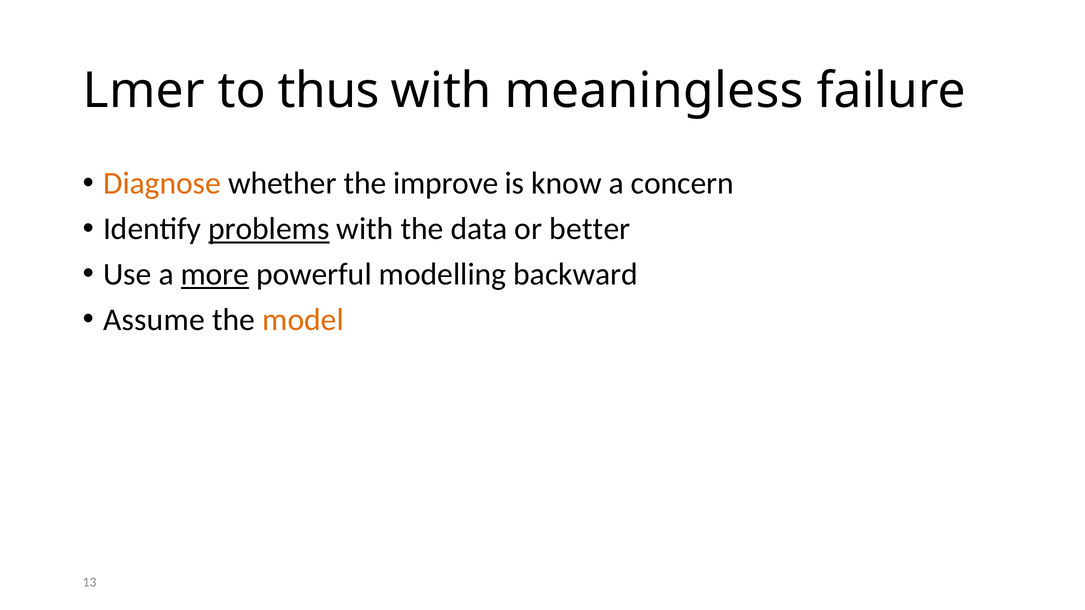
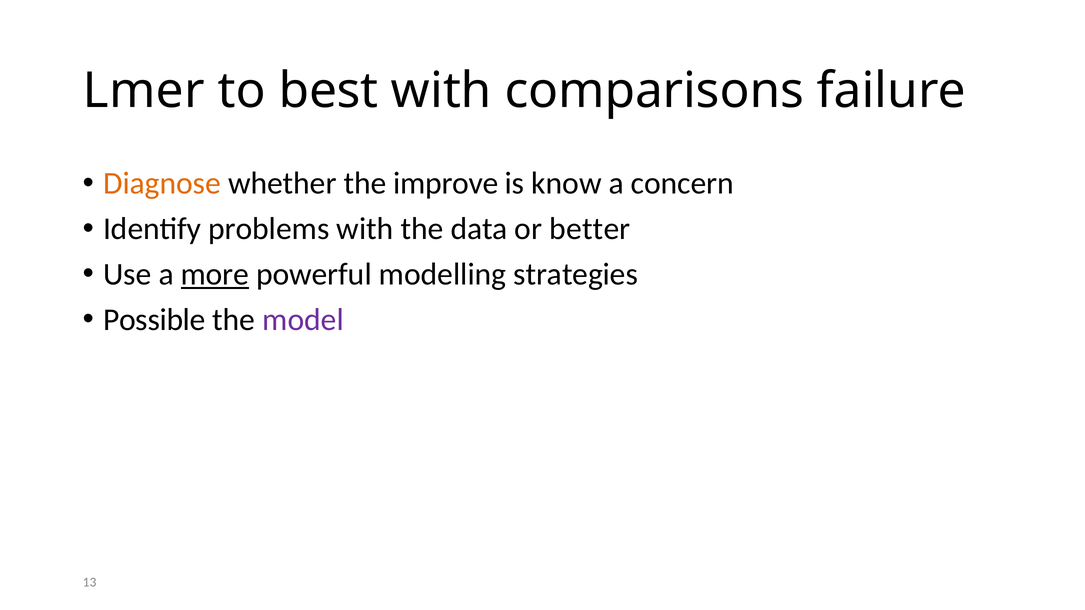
thus: thus -> best (329, 91)
meaningless: meaningless -> comparisons (654, 91)
problems underline: present -> none (269, 229)
backward: backward -> strategies (576, 274)
Assume: Assume -> Possible (154, 320)
model colour: orange -> purple (303, 320)
